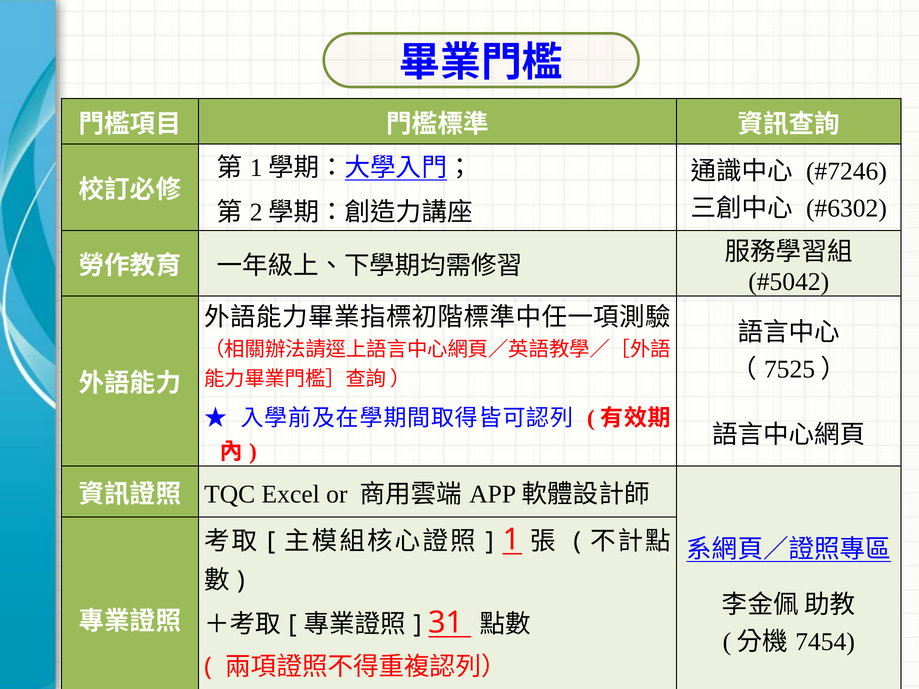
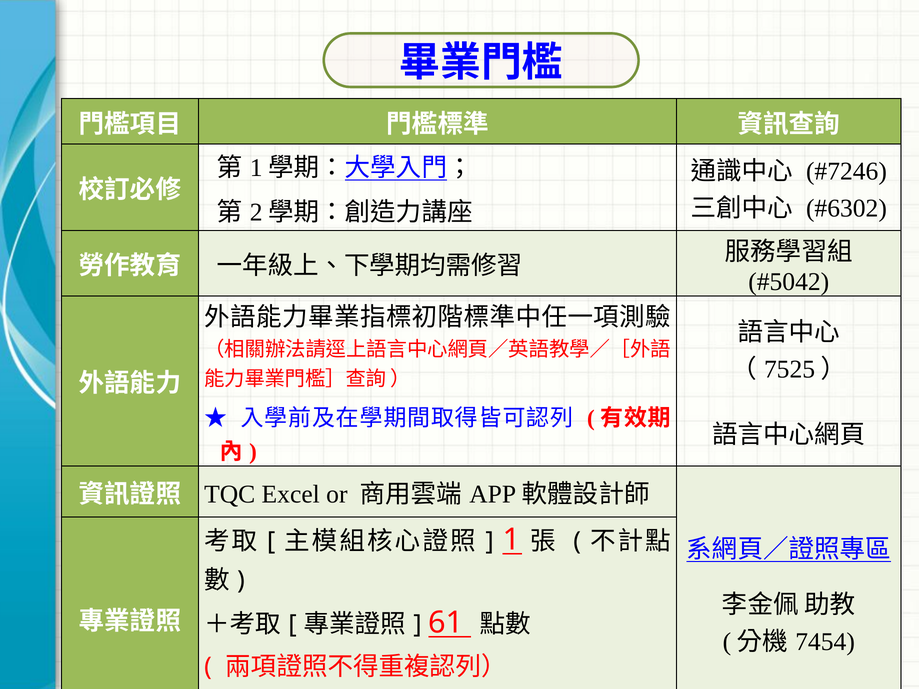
31: 31 -> 61 (446, 623)
